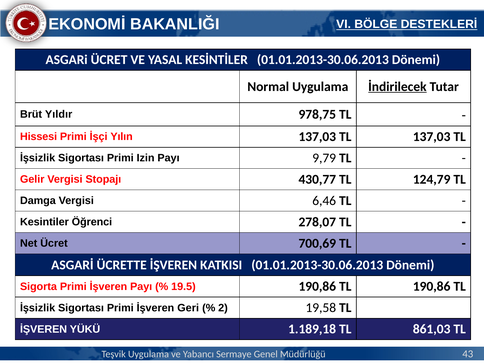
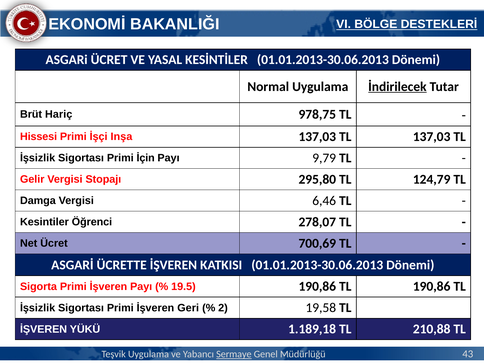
Yıldır: Yıldır -> Hariç (59, 114)
Yılın: Yılın -> Inşa (121, 137)
Izin: Izin -> İçin (146, 158)
430,77: 430,77 -> 295,80 (317, 179)
861,03: 861,03 -> 210,88 (432, 329)
Sermaye underline: none -> present (234, 354)
